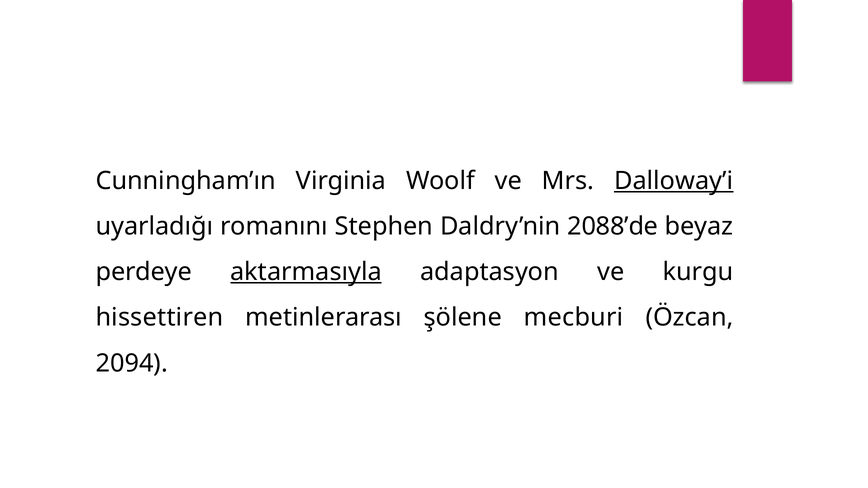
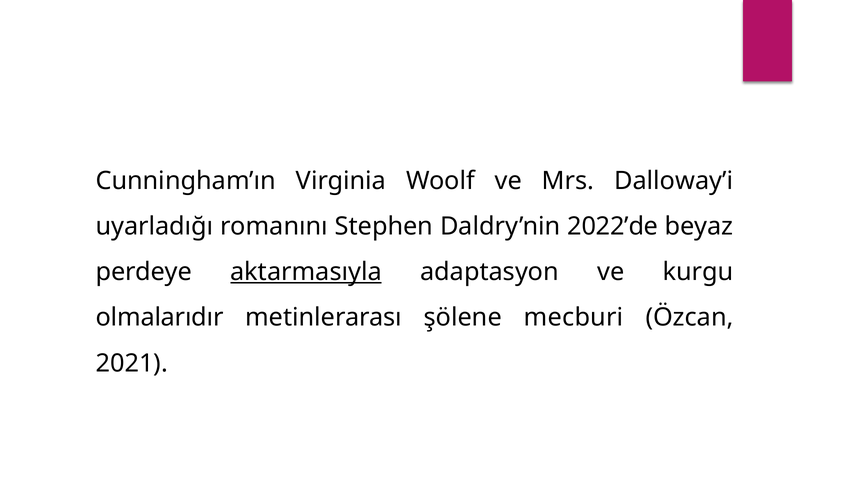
Dalloway’i underline: present -> none (674, 181)
2088’de: 2088’de -> 2022’de (613, 227)
hissettiren: hissettiren -> olmalarıdır (160, 318)
2094: 2094 -> 2021 (132, 363)
